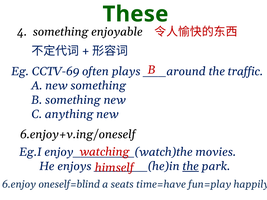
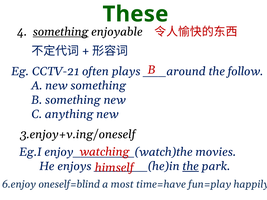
something underline: none -> present (61, 32)
CCTV-69: CCTV-69 -> CCTV-21 (55, 72)
traffic: traffic -> follow (245, 72)
6.enjoy+v.ing/oneself: 6.enjoy+v.ing/oneself -> 3.enjoy+v.ing/oneself (78, 135)
seats: seats -> most (122, 185)
